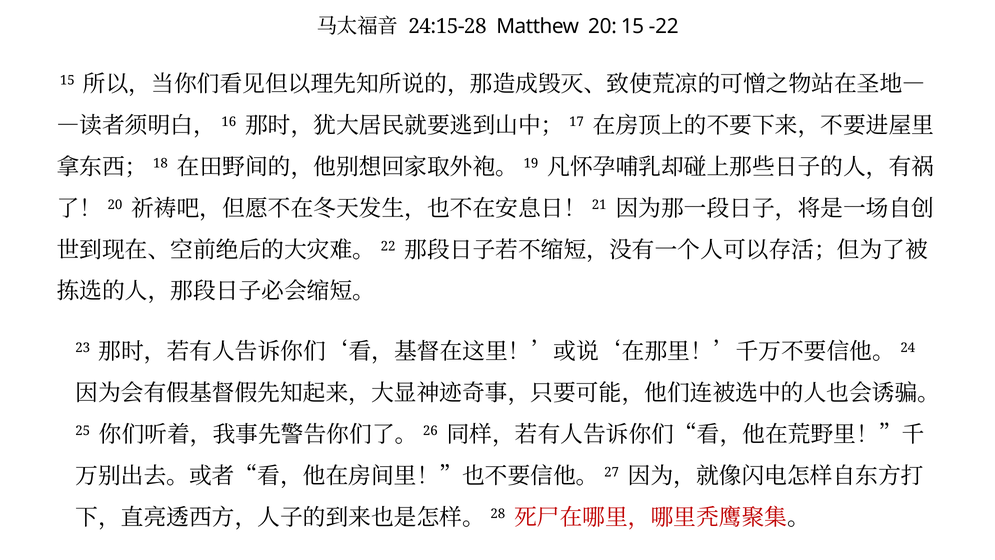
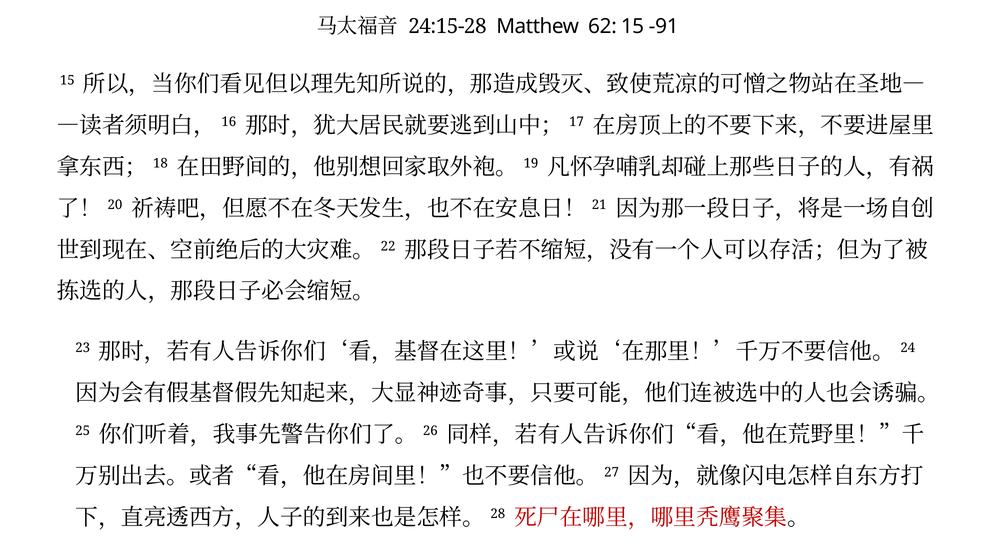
20: 20 -> 62 (602, 26)
-22: -22 -> -91 (664, 26)
